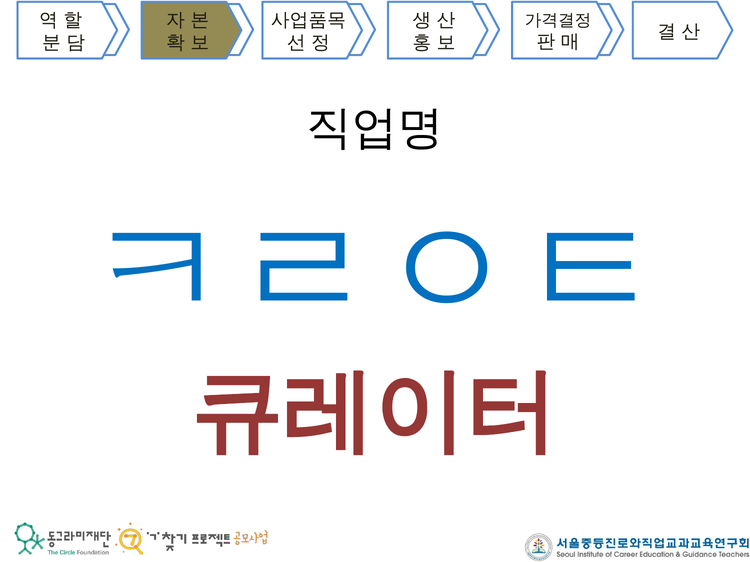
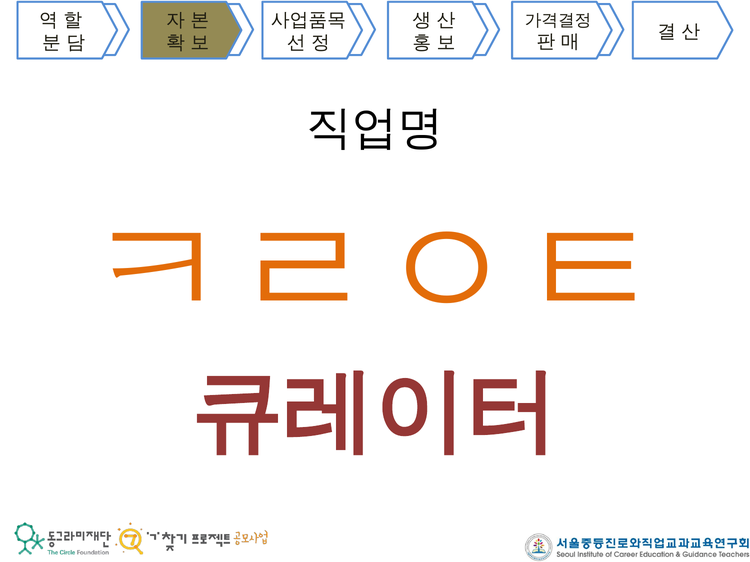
ㅋㄹㅇㅌ colour: blue -> orange (375, 271)
